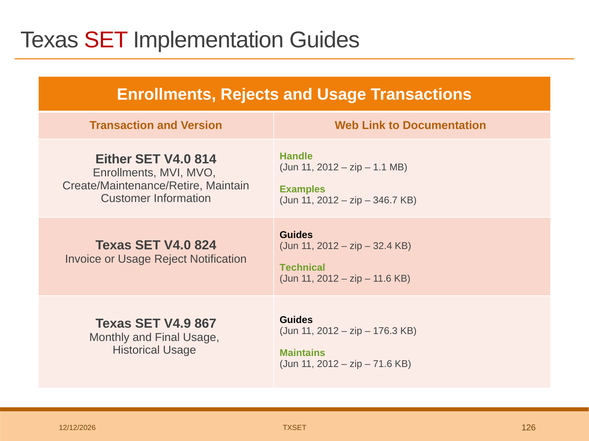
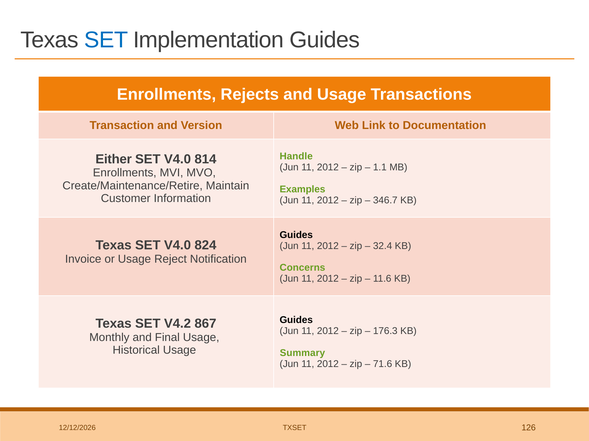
SET colour: red -> blue (106, 40)
Technical: Technical -> Concerns (302, 268)
V4.9: V4.9 -> V4.2 (178, 324)
Maintains: Maintains -> Summary (302, 354)
